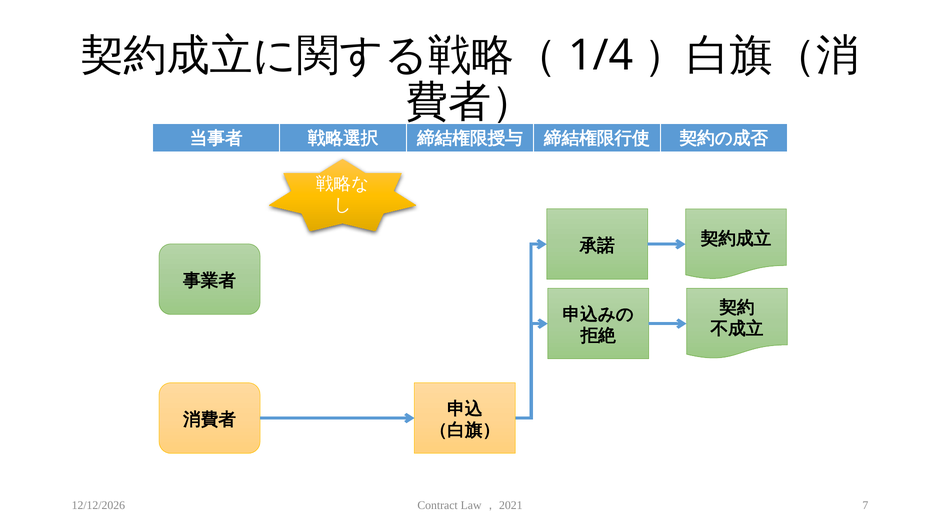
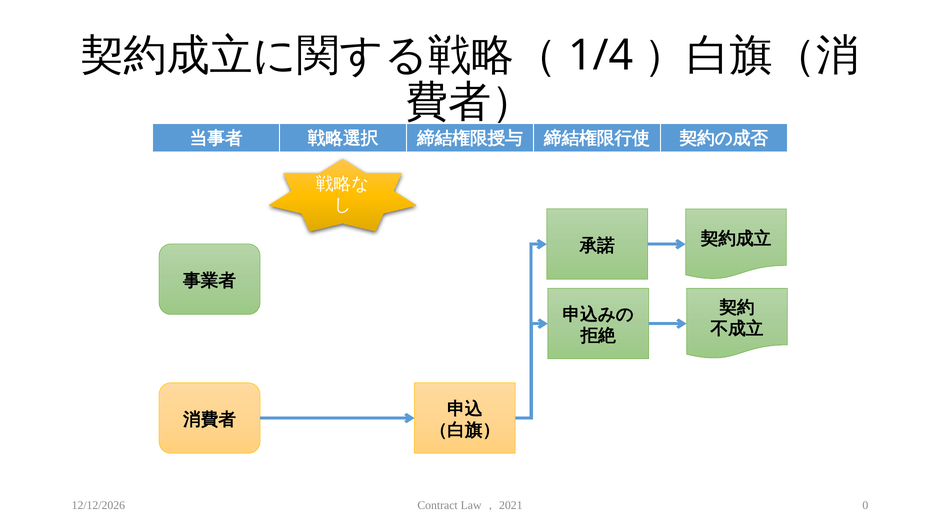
7: 7 -> 0 (865, 505)
